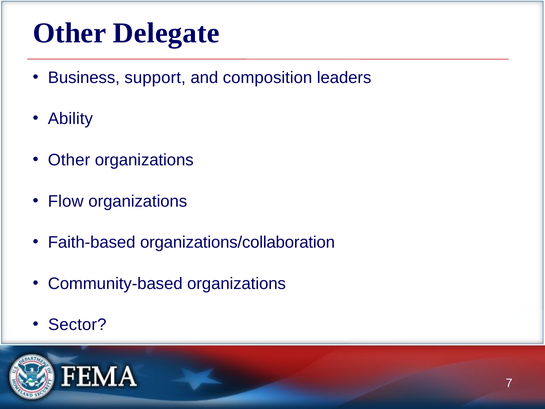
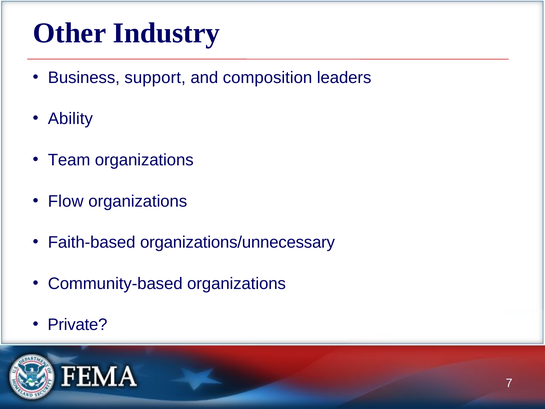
Delegate: Delegate -> Industry (166, 33)
Other: Other -> Team (69, 160)
organizations/collaboration: organizations/collaboration -> organizations/unnecessary (238, 242)
Sector: Sector -> Private (77, 325)
